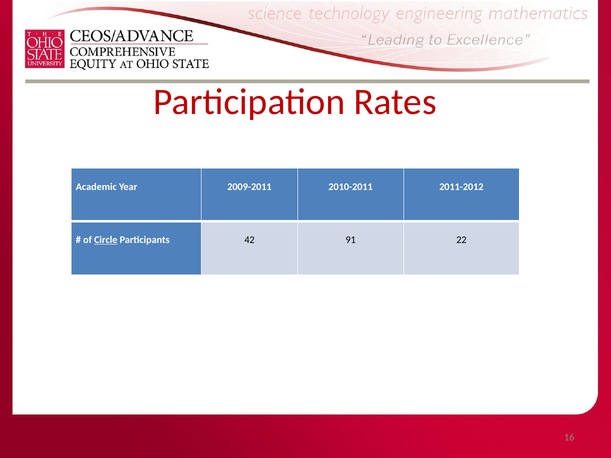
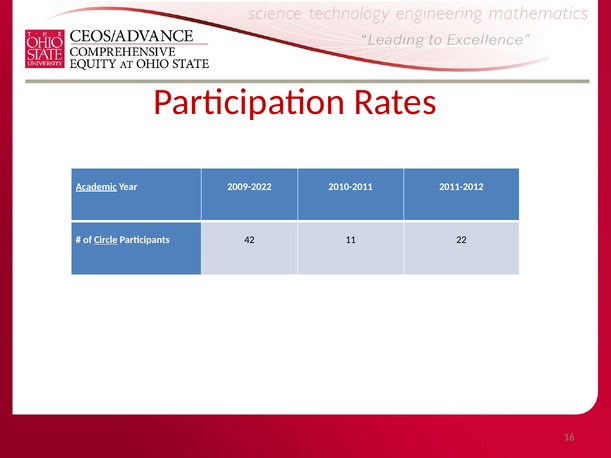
Academic underline: none -> present (96, 187)
2009-2011: 2009-2011 -> 2009-2022 (249, 187)
91: 91 -> 11 (351, 240)
